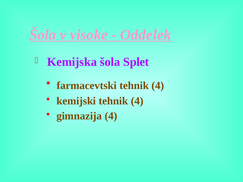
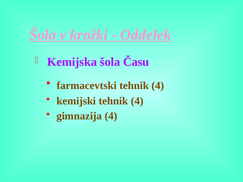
visoke: visoke -> krožki (89, 35)
Splet: Splet -> Času (136, 62)
